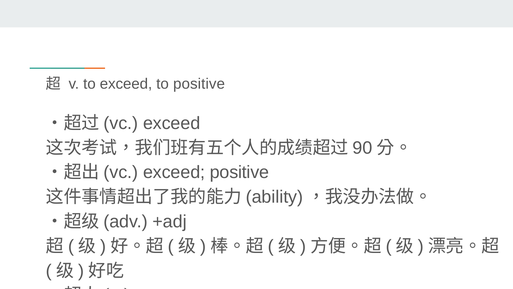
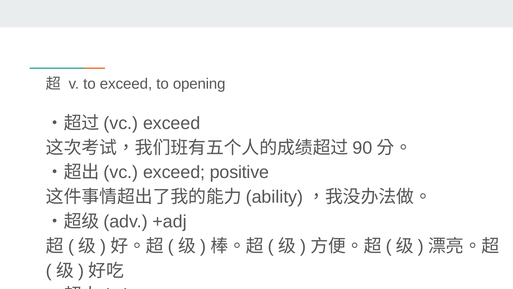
to positive: positive -> opening (199, 84)
